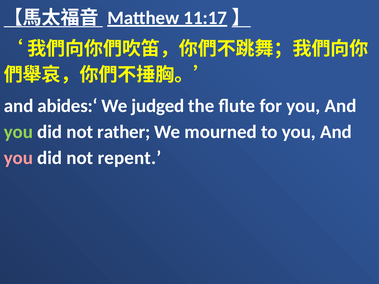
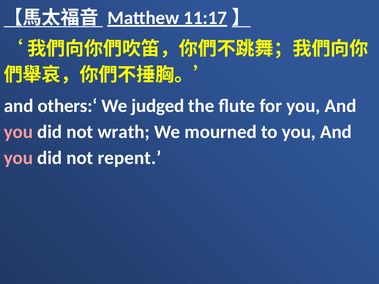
abides:‘: abides:‘ -> others:‘ (67, 106)
you colour: light green -> pink (18, 132)
rather: rather -> wrath (124, 132)
